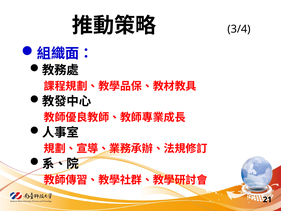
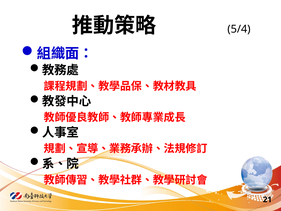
3/4: 3/4 -> 5/4 (239, 29)
